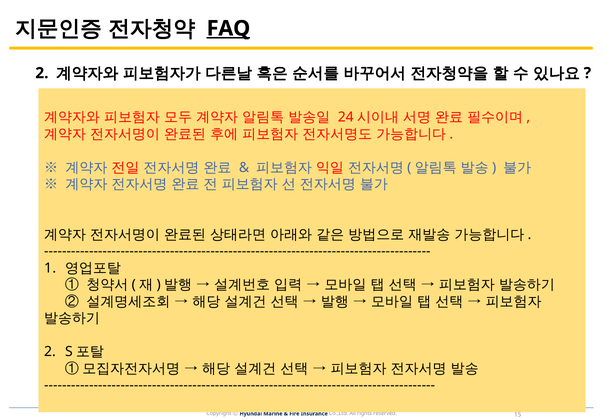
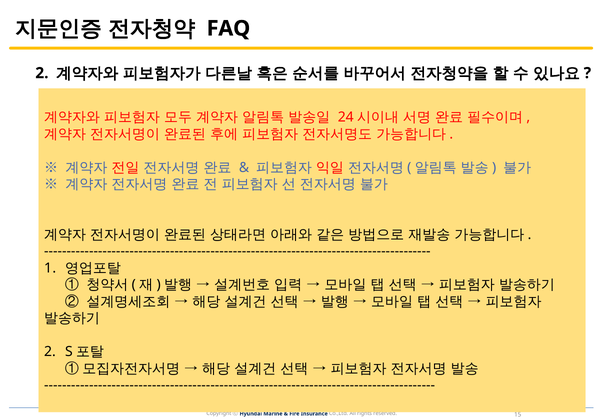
FAQ underline: present -> none (228, 28)
